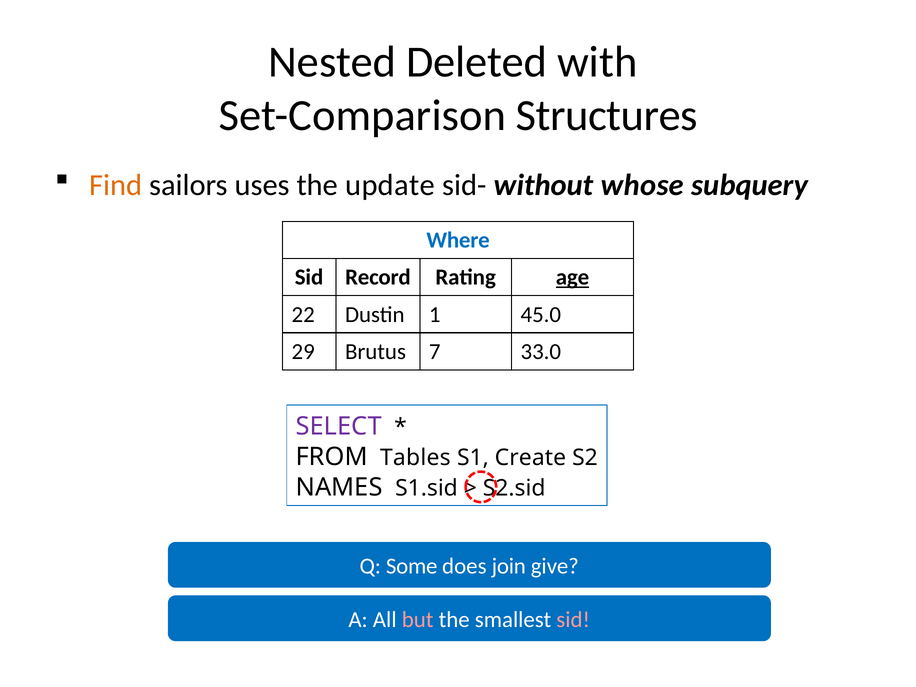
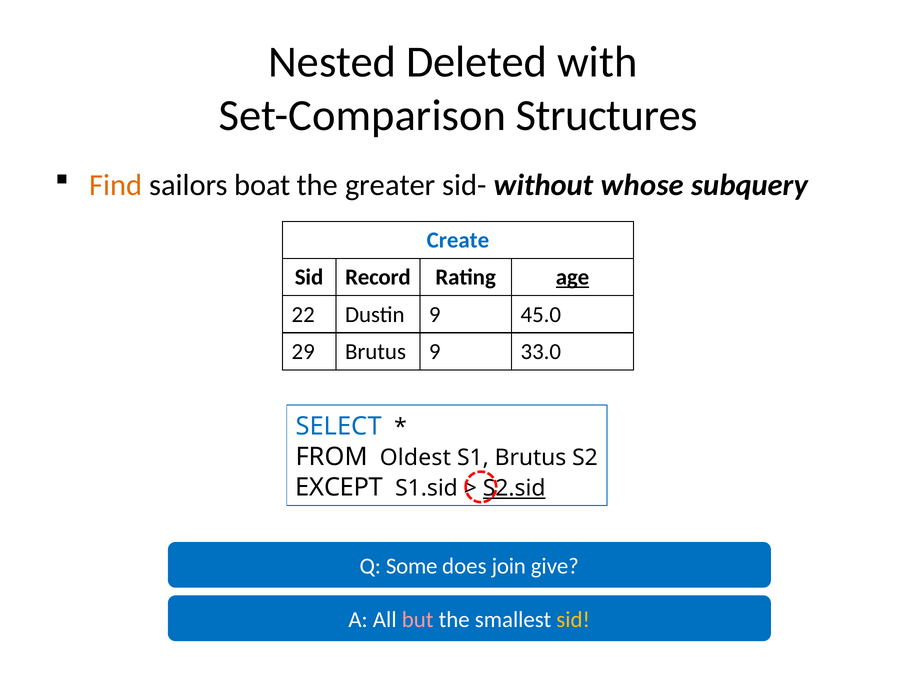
uses: uses -> boat (263, 185)
update: update -> greater (390, 185)
Where: Where -> Create (458, 240)
Dustin 1: 1 -> 9 (435, 314)
Brutus 7: 7 -> 9 (435, 352)
SELECT colour: purple -> blue (339, 426)
Tables: Tables -> Oldest (415, 458)
S1 Create: Create -> Brutus (531, 458)
NAMES: NAMES -> EXCEPT (339, 488)
S2.sid underline: none -> present (514, 488)
sid colour: pink -> yellow (573, 620)
